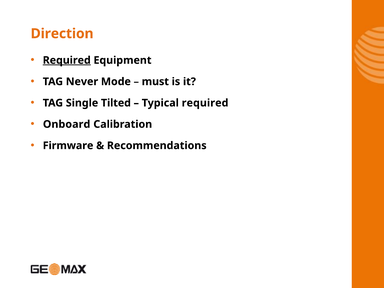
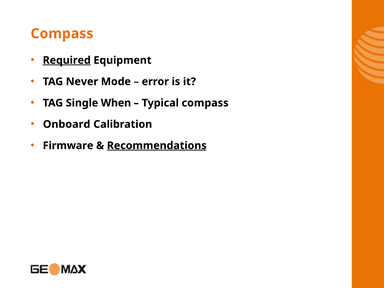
Direction: Direction -> Compass (62, 34)
must: must -> error (155, 82)
Tilted: Tilted -> When (116, 103)
Typical required: required -> compass (205, 103)
Recommendations underline: none -> present (157, 146)
